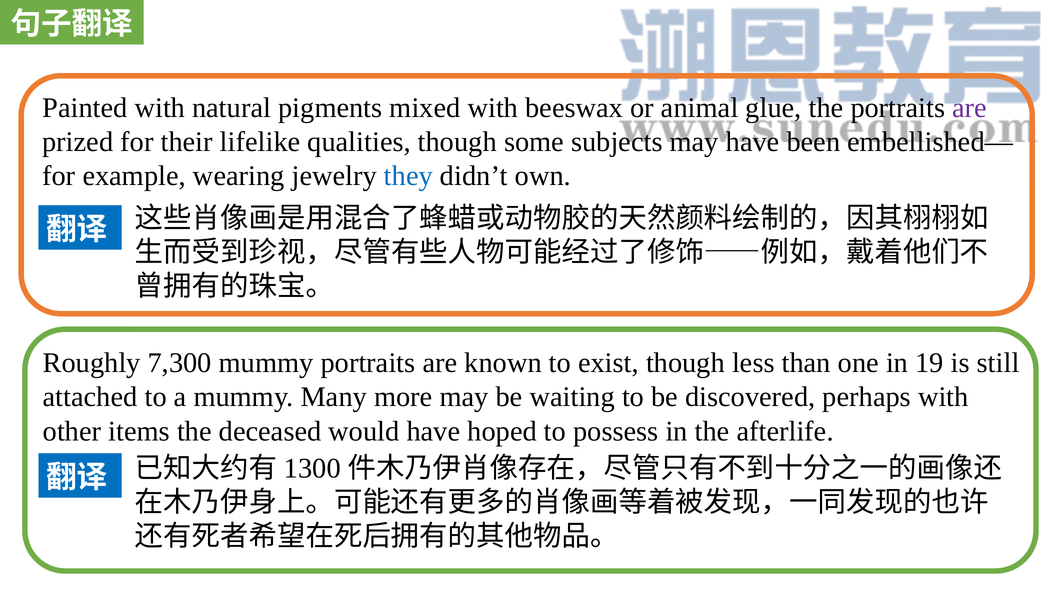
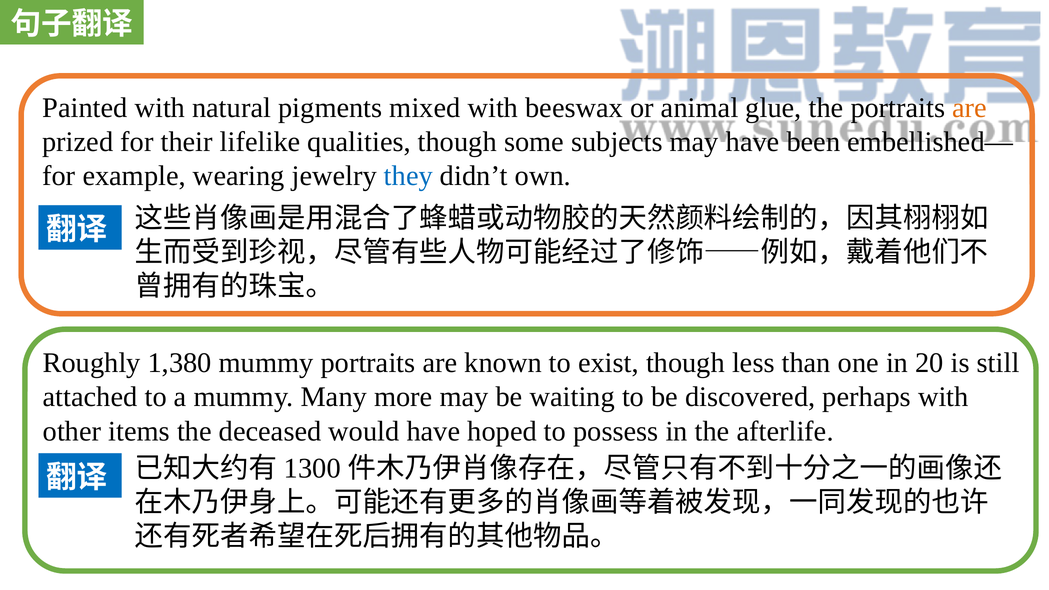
are colour: purple -> orange (970, 108)
7,300: 7,300 -> 1,380 (180, 363)
19: 19 -> 20 (929, 363)
